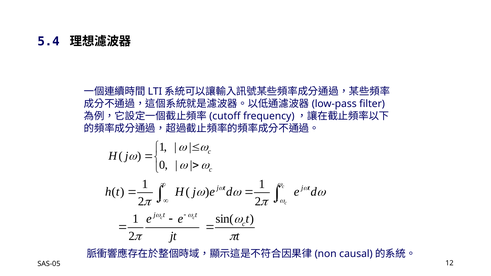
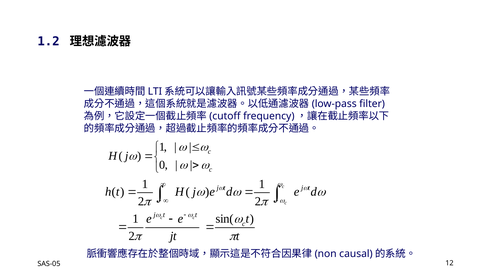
5.4: 5.4 -> 1.2 (49, 41)
